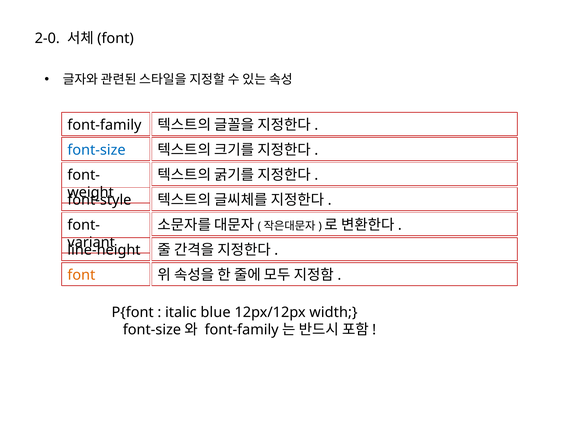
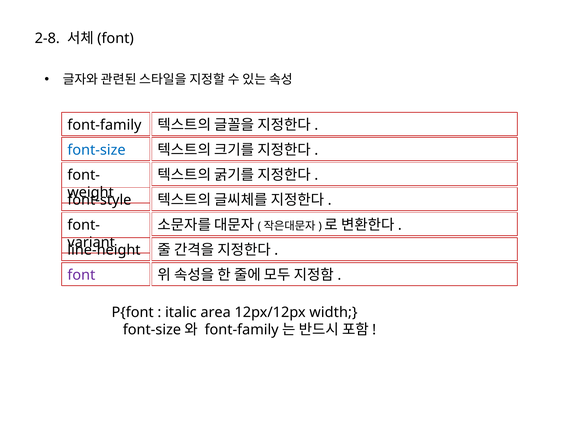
2-0: 2-0 -> 2-8 (47, 38)
font colour: orange -> purple (81, 275)
blue: blue -> area (216, 312)
